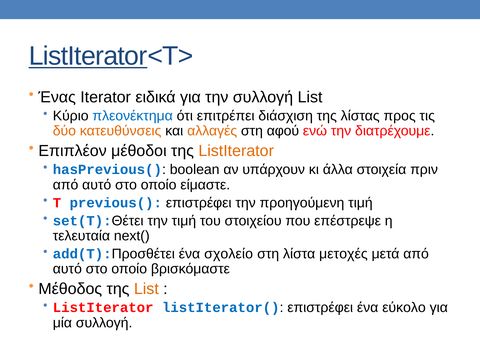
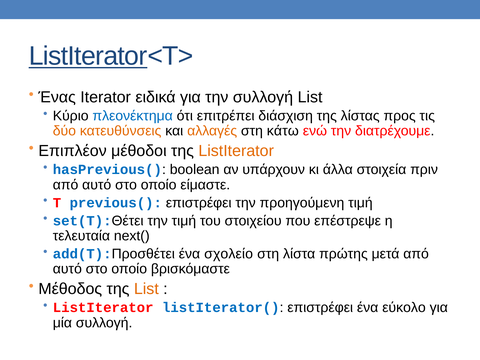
αφού: αφού -> κάτω (283, 131)
μετοχές: μετοχές -> πρώτης (343, 254)
